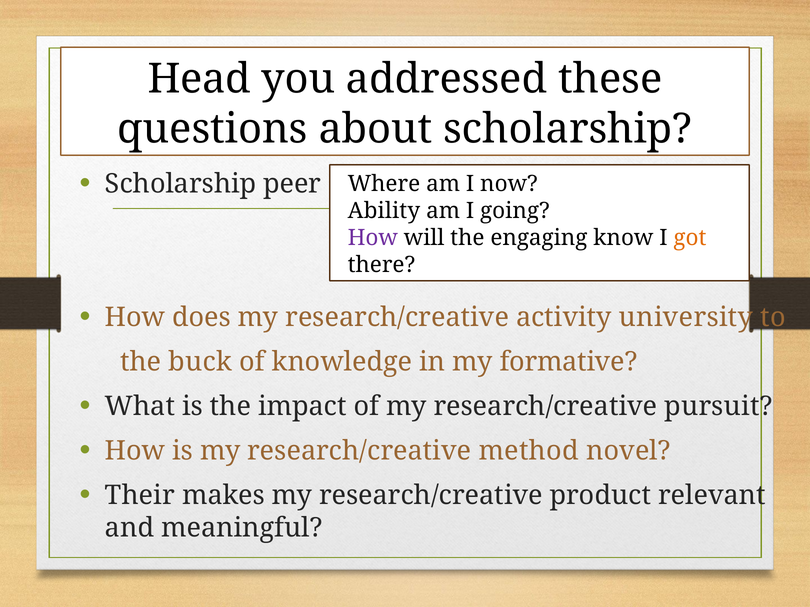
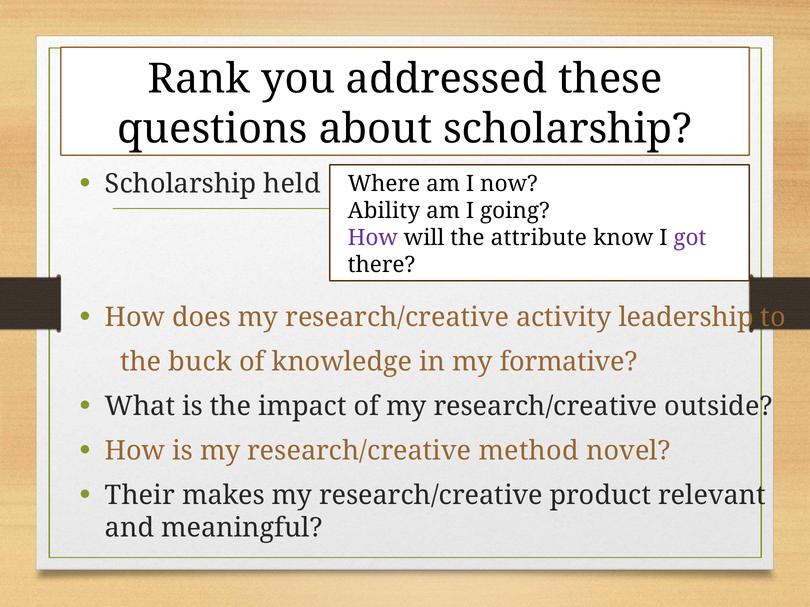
Head: Head -> Rank (199, 79)
peer: peer -> held (292, 184)
engaging: engaging -> attribute (539, 238)
got colour: orange -> purple (690, 238)
university: university -> leadership (686, 318)
pursuit: pursuit -> outside (718, 407)
